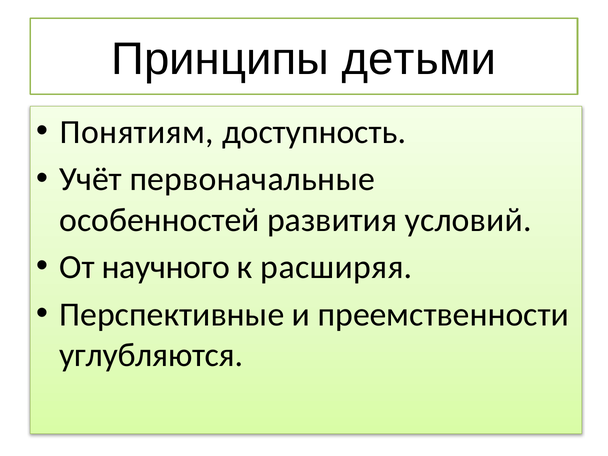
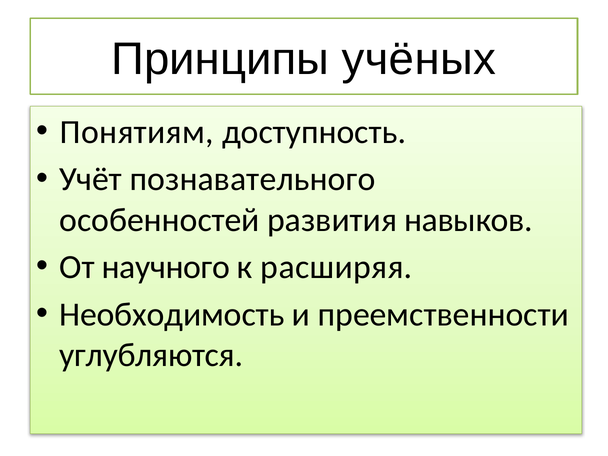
детьми: детьми -> учёных (419, 59)
первоначальные: первоначальные -> познавательного (252, 179)
условий: условий -> навыков (468, 220)
Перспективные: Перспективные -> Необходимость (172, 314)
